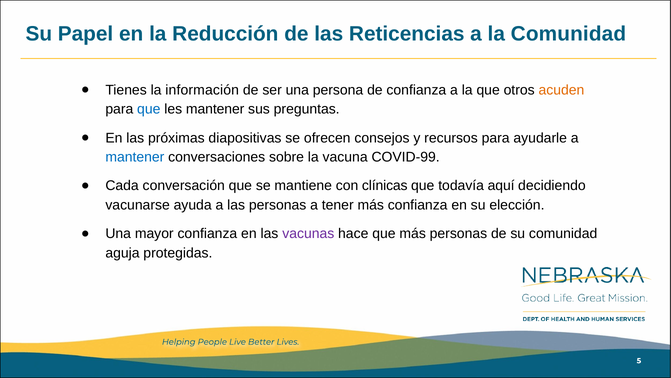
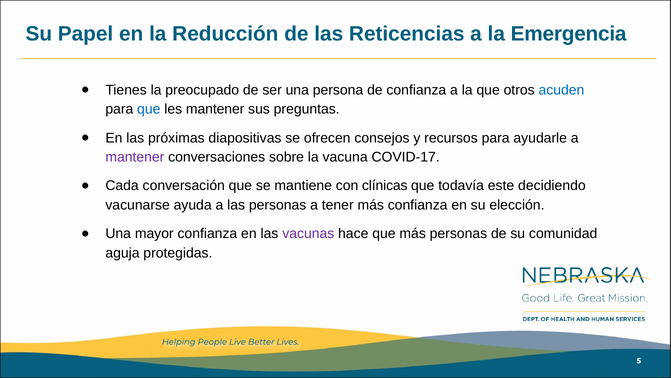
la Comunidad: Comunidad -> Emergencia (569, 34)
información: información -> preocupado (202, 90)
acuden colour: orange -> blue (561, 90)
mantener colour: blue -> purple (135, 157)
COVID-99: COVID-99 -> COVID-17 (406, 157)
aquí: aquí -> este (501, 186)
